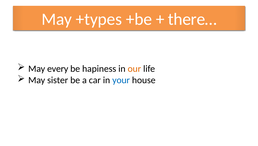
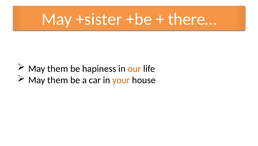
+types: +types -> +sister (99, 19)
every: every -> them (58, 69)
sister: sister -> them (58, 80)
your colour: blue -> orange (121, 80)
